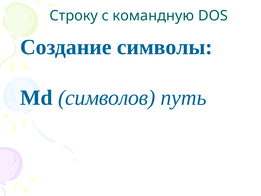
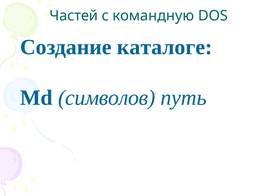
Строку: Строку -> Частей (74, 16)
символы: символы -> каталоге (165, 47)
